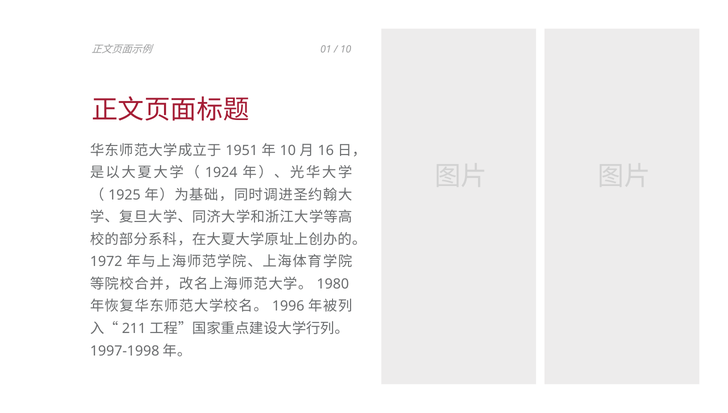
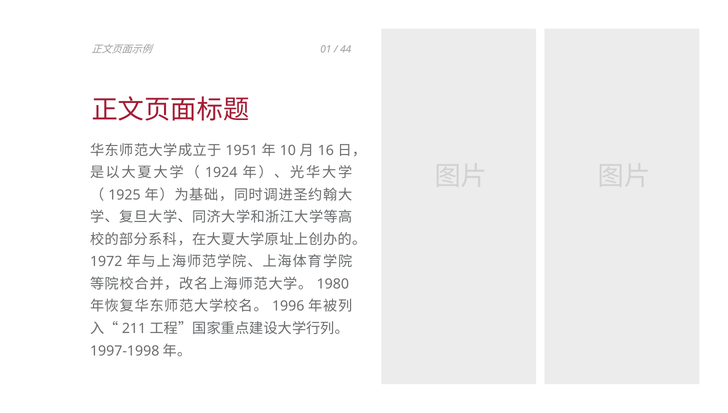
10: 10 -> 44 (346, 49)
